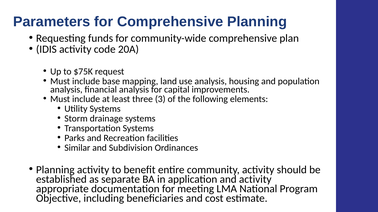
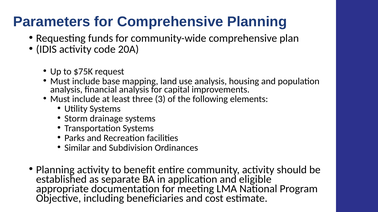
and activity: activity -> eligible (255, 180)
